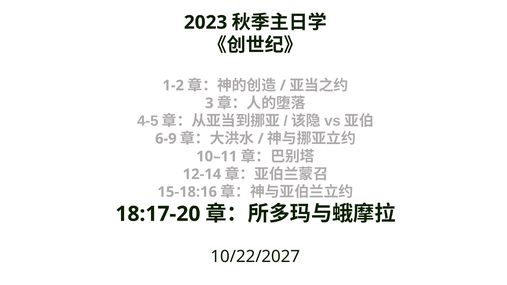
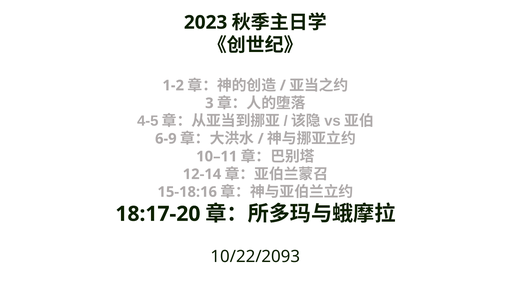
10/22/2027: 10/22/2027 -> 10/22/2093 (255, 257)
